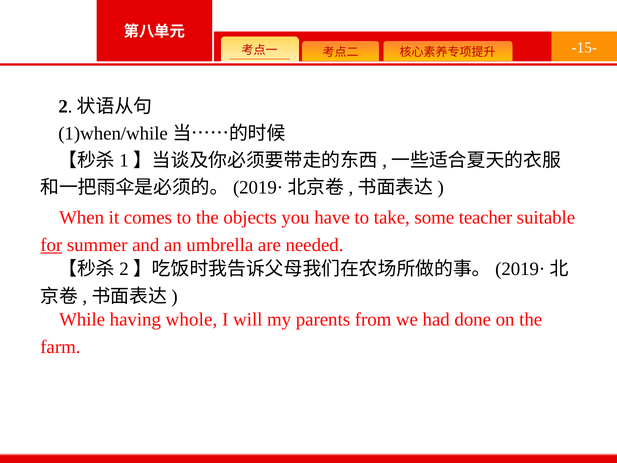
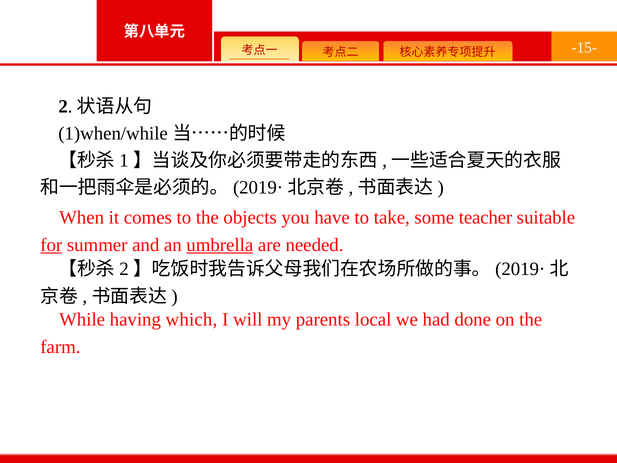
umbrella underline: none -> present (220, 245)
whole: whole -> which (191, 320)
from: from -> local (373, 320)
